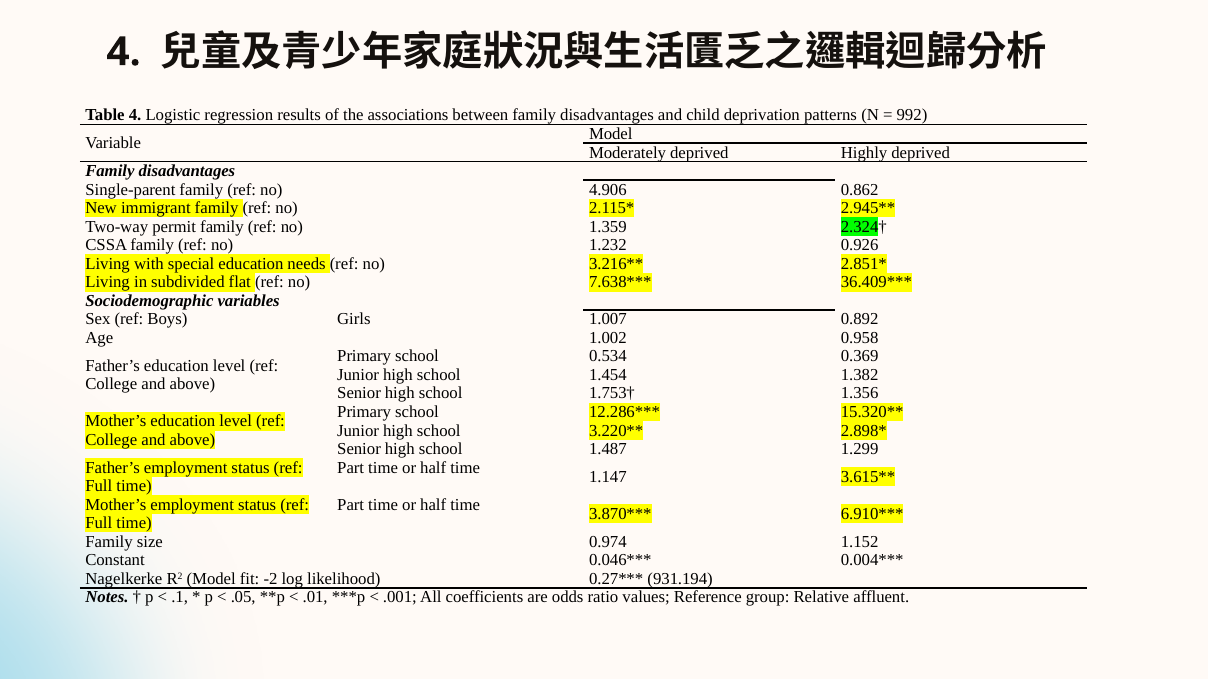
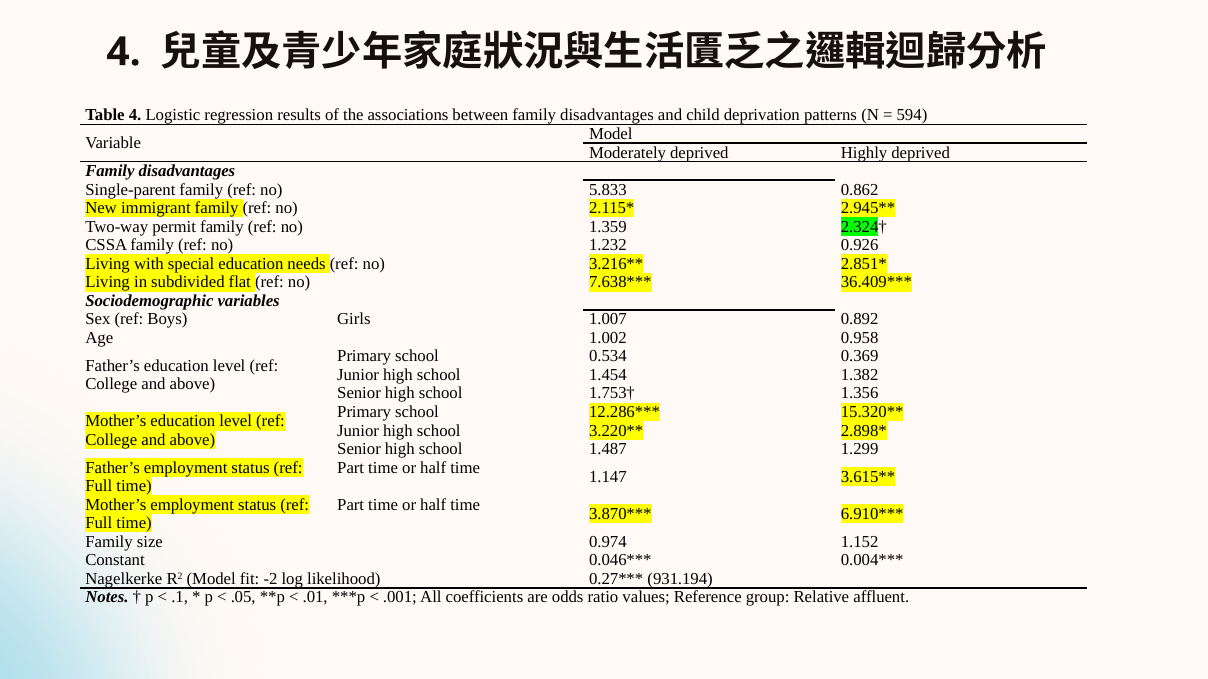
992: 992 -> 594 (912, 115)
4.906: 4.906 -> 5.833 (608, 190)
